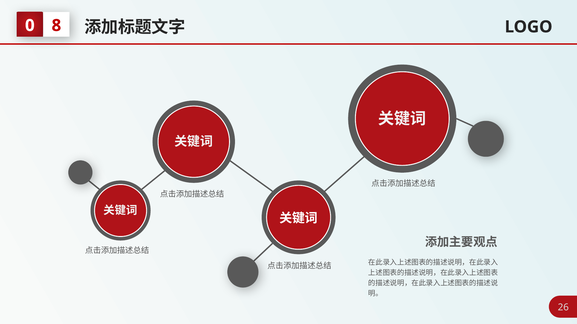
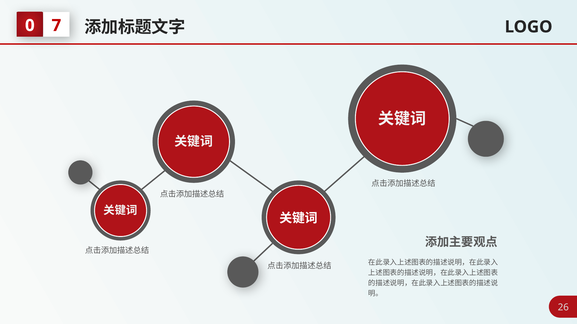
8: 8 -> 7 (56, 26)
